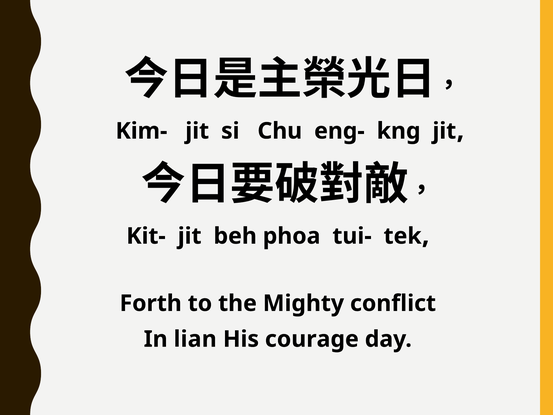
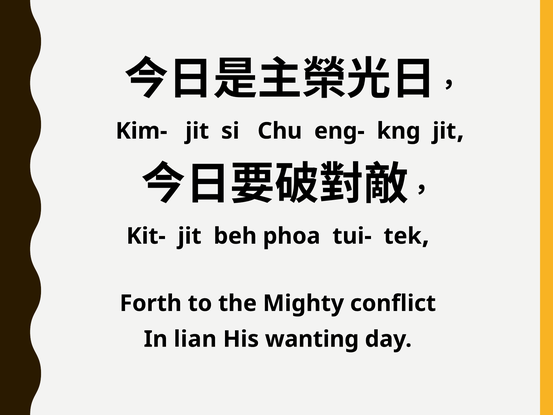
courage: courage -> wanting (312, 339)
